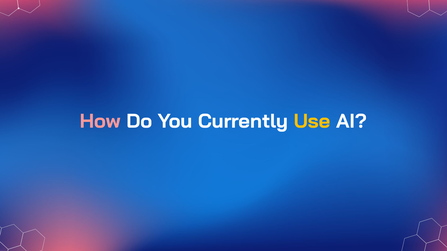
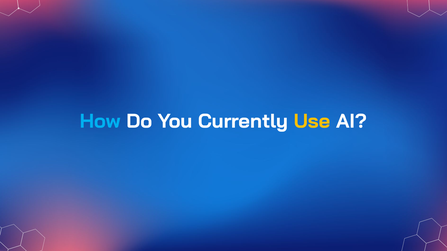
How colour: pink -> light blue (100, 122)
